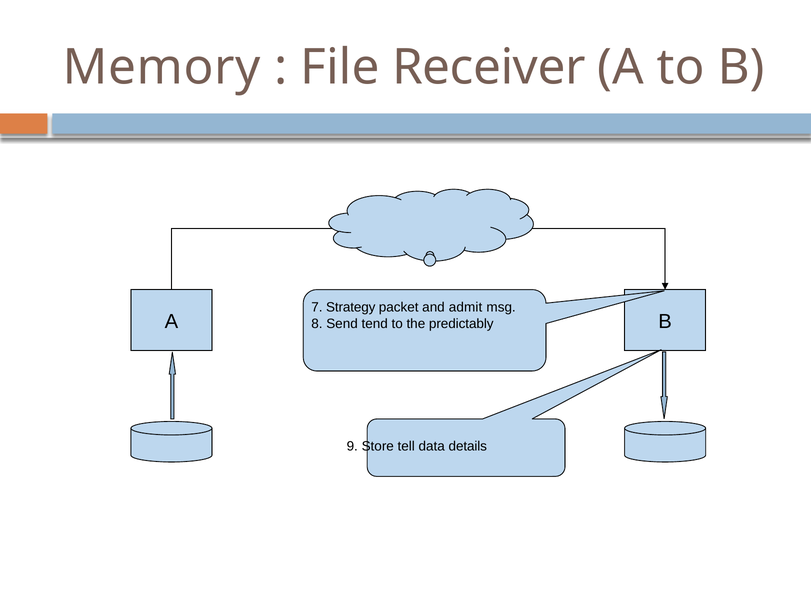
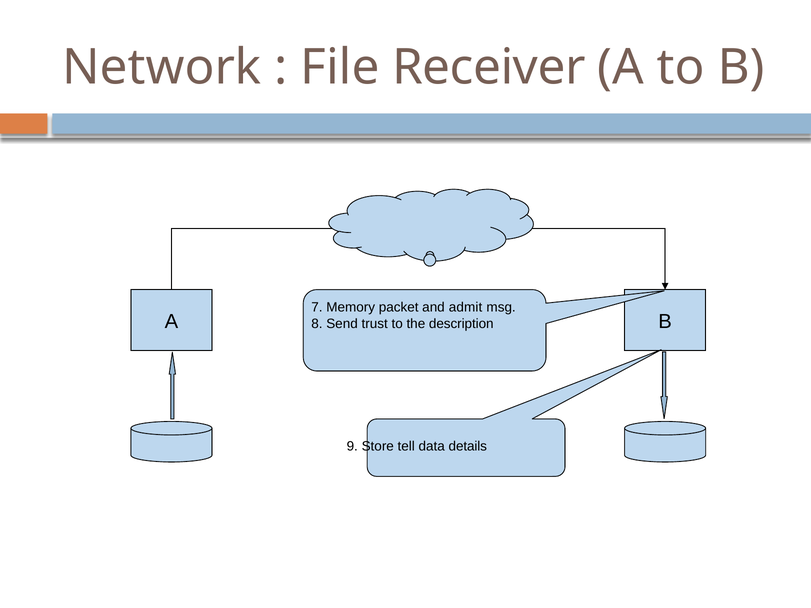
Memory: Memory -> Network (162, 68)
Strategy: Strategy -> Memory (351, 308)
tend: tend -> trust (375, 324)
predictably: predictably -> description (461, 324)
